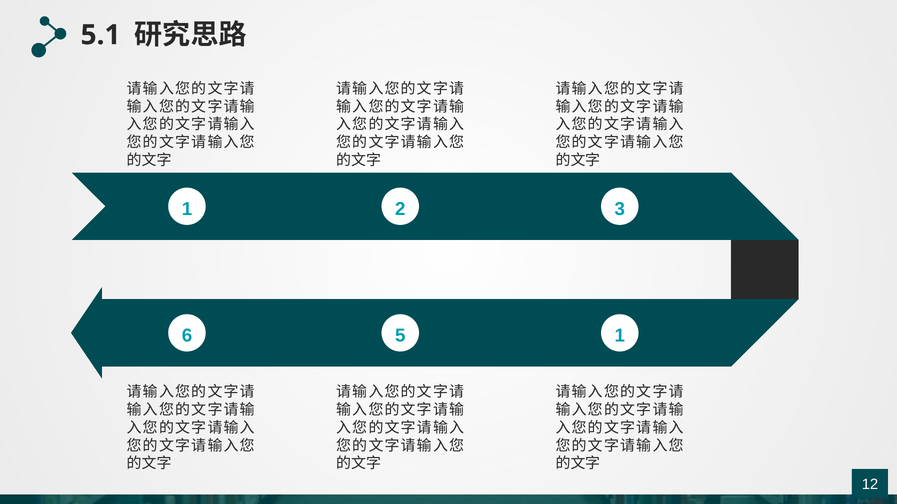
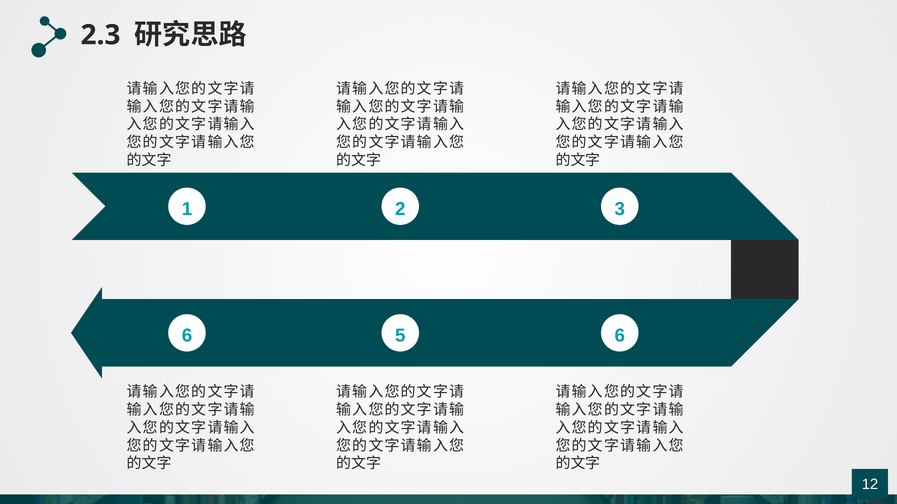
5.1: 5.1 -> 2.3 (101, 35)
5 1: 1 -> 6 (620, 336)
